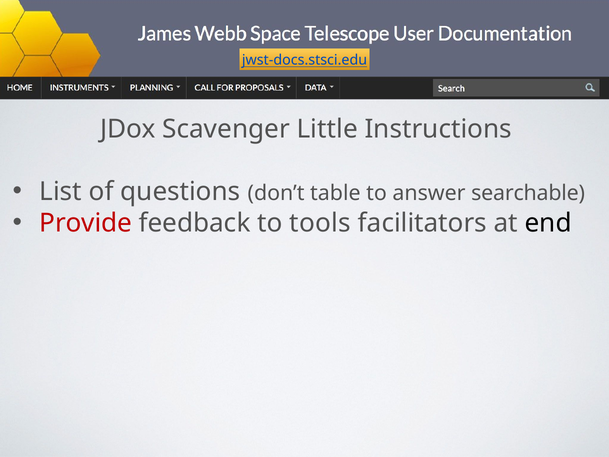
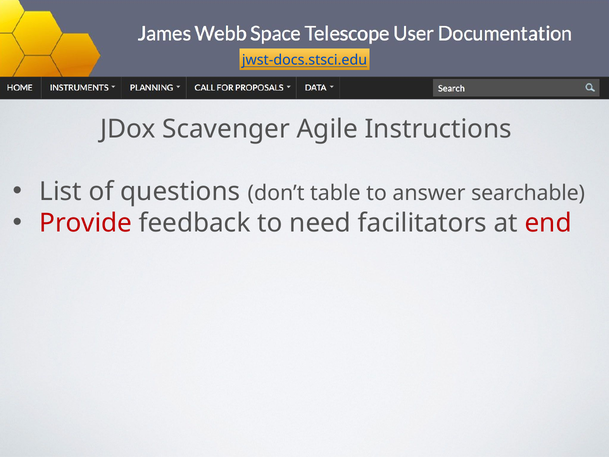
Little: Little -> Agile (327, 129)
tools: tools -> need (320, 223)
end colour: black -> red (548, 223)
